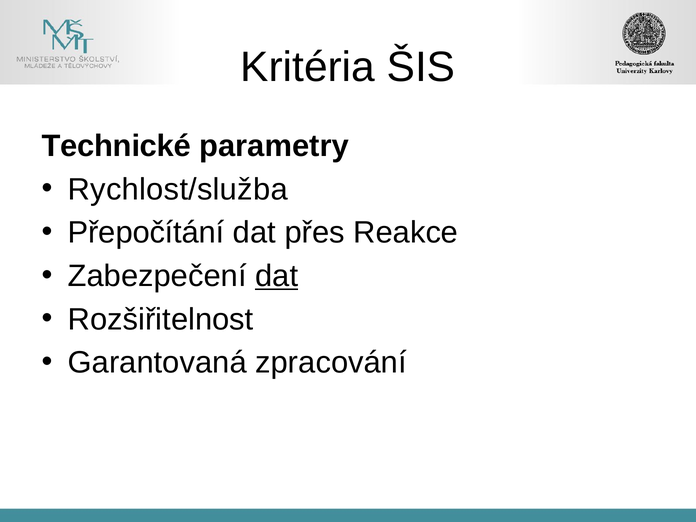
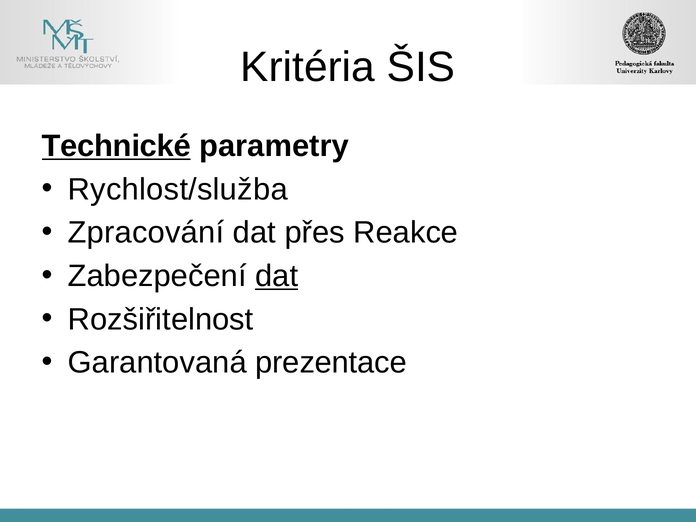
Technické underline: none -> present (116, 146)
Přepočítání: Přepočítání -> Zpracování (146, 233)
zpracování: zpracování -> prezentace (331, 363)
